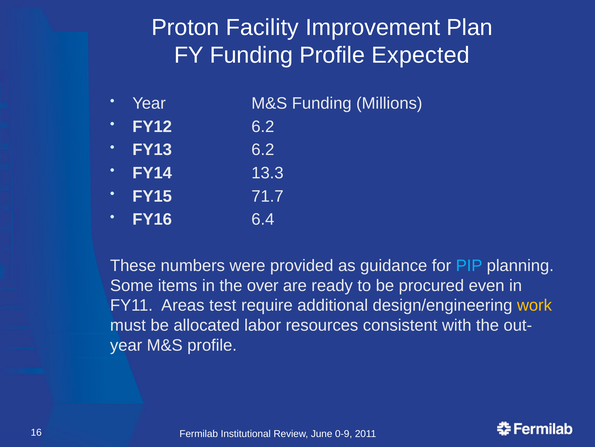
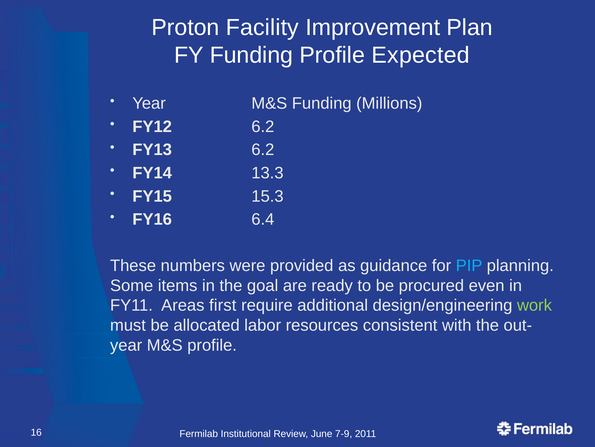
71.7: 71.7 -> 15.3 (267, 196)
over: over -> goal (263, 285)
test: test -> first (223, 305)
work colour: yellow -> light green (534, 305)
0-9: 0-9 -> 7-9 (344, 433)
